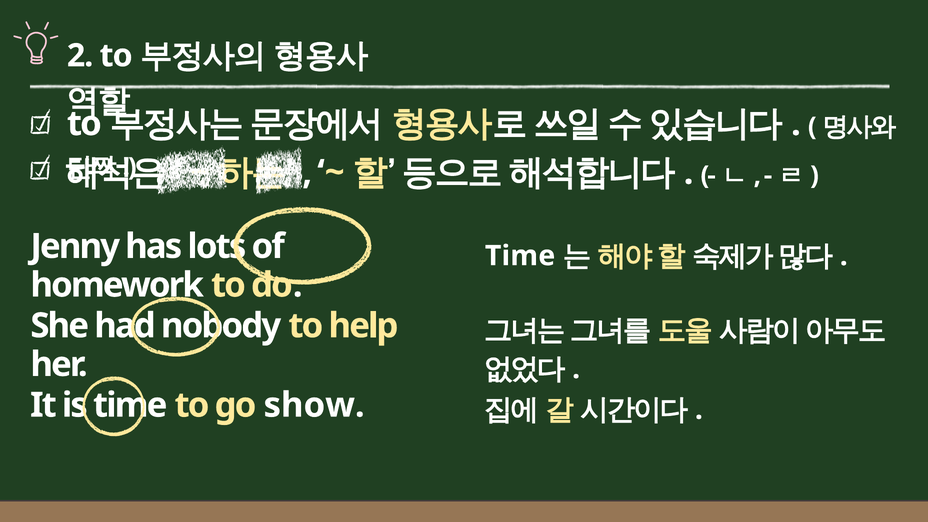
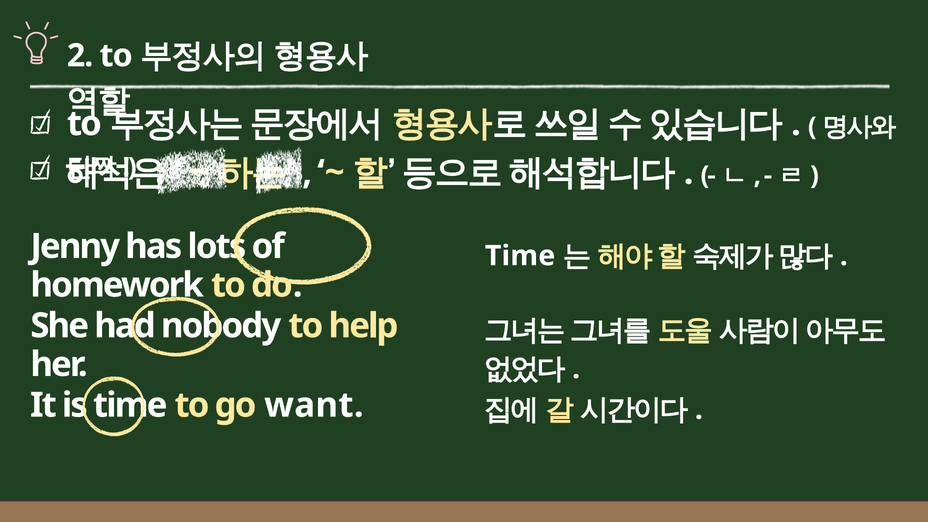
show: show -> want (314, 405)
